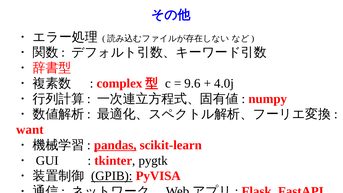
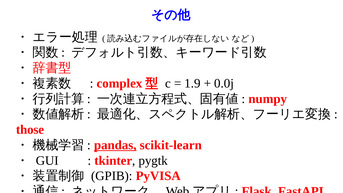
9.6: 9.6 -> 1.9 (193, 83)
4.0j: 4.0j -> 0.0j (224, 83)
want: want -> those (30, 130)
GPIB underline: present -> none (112, 176)
